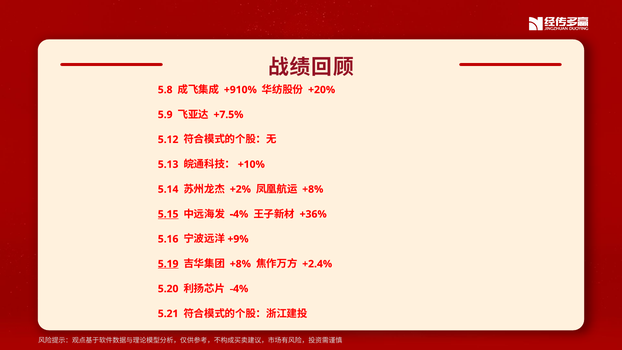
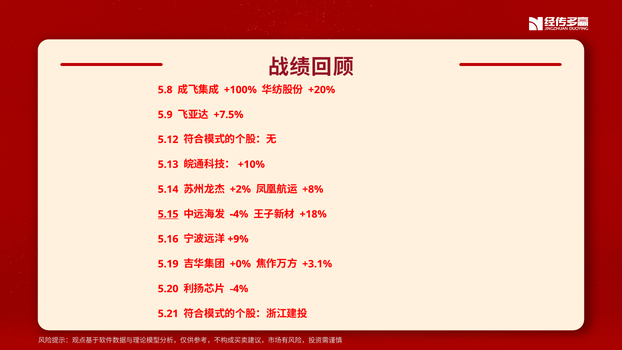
+910%: +910% -> +100% (240, 90)
+36%: +36% -> +18% (313, 214)
5.19 underline: present -> none (168, 264)
+8%: +8% -> +0% (240, 264)
+2.4%: +2.4% -> +3.1% (317, 264)
